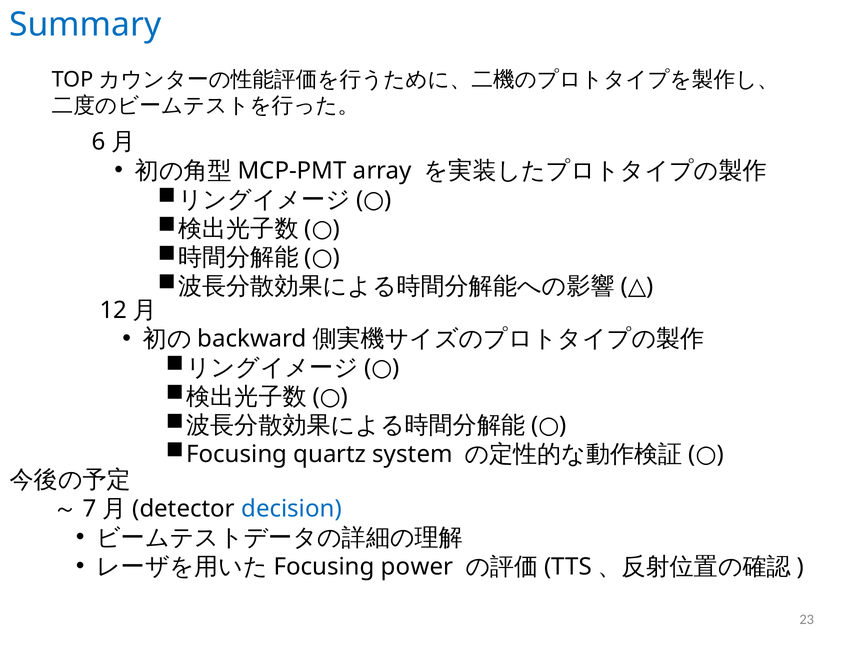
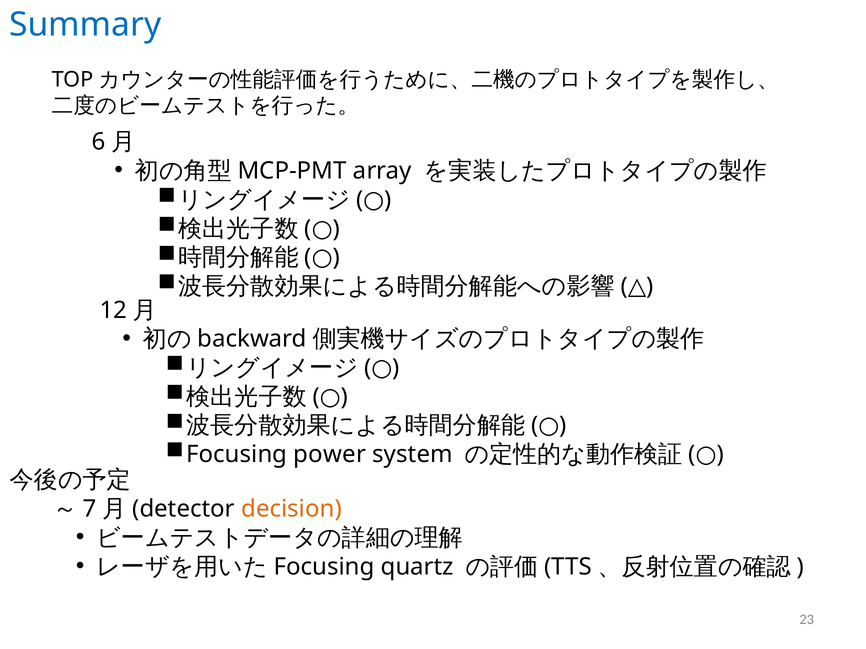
quartz: quartz -> power (330, 455)
decision colour: blue -> orange (292, 509)
power: power -> quartz (417, 567)
